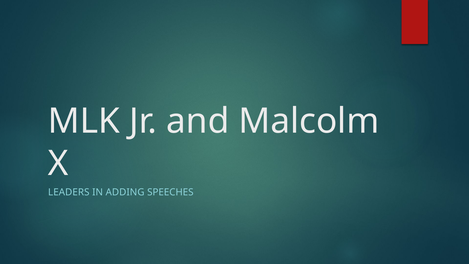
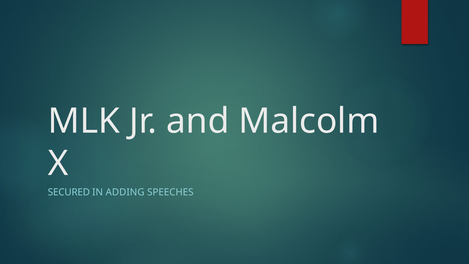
LEADERS: LEADERS -> SECURED (69, 192)
